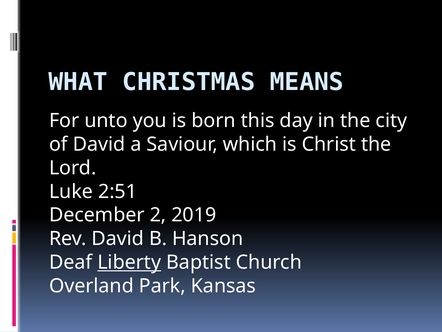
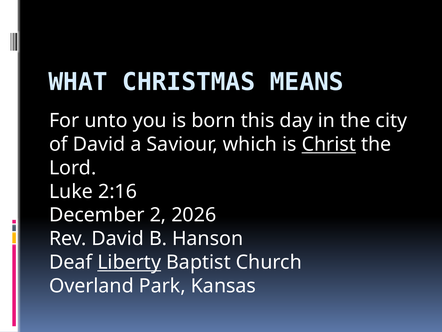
Christ underline: none -> present (329, 144)
2:51: 2:51 -> 2:16 (118, 191)
2019: 2019 -> 2026 (194, 215)
